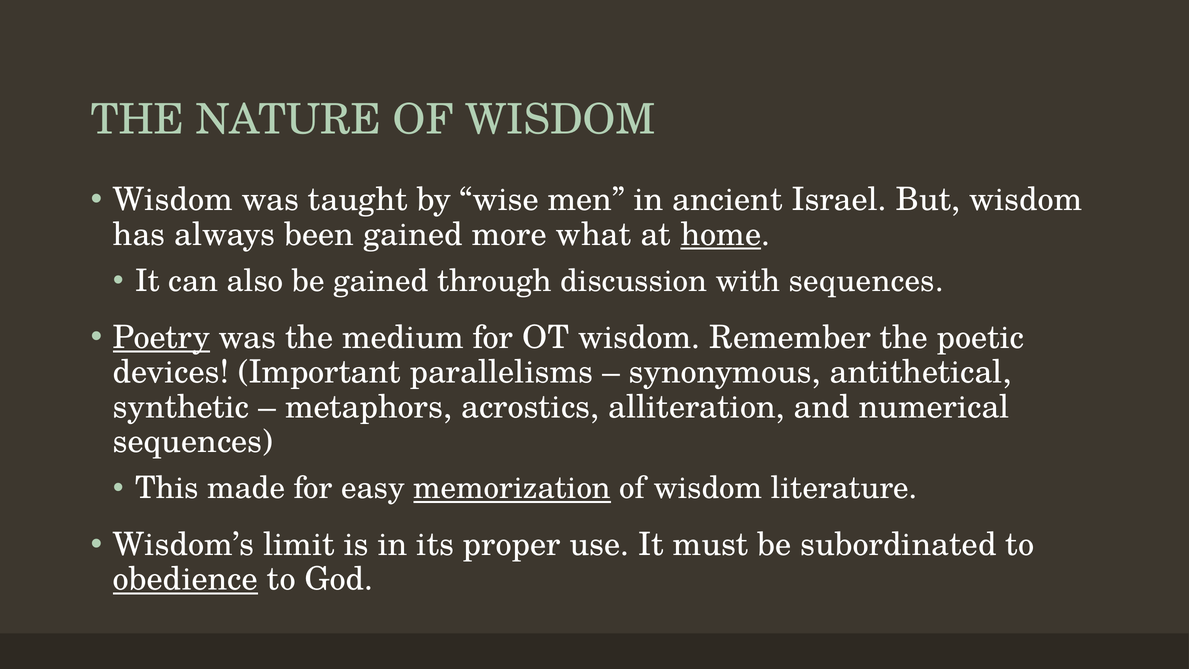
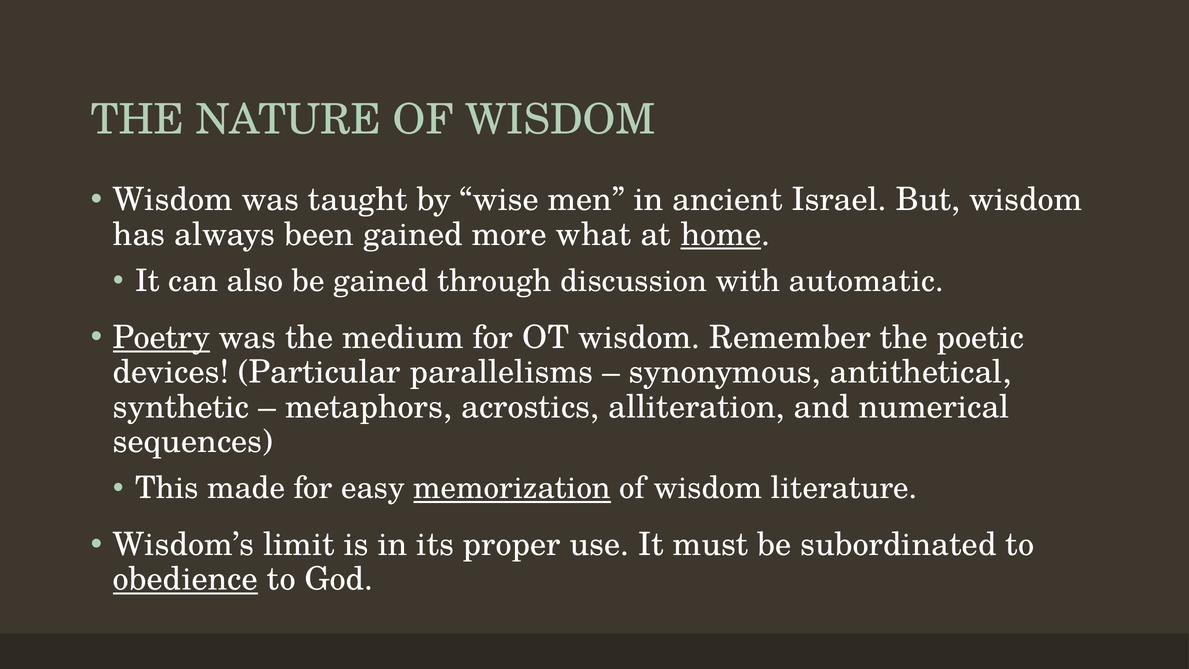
with sequences: sequences -> automatic (866, 281)
Important: Important -> Particular (319, 372)
